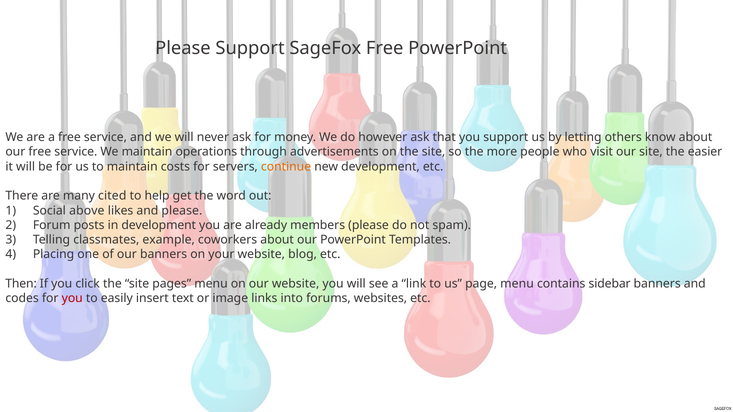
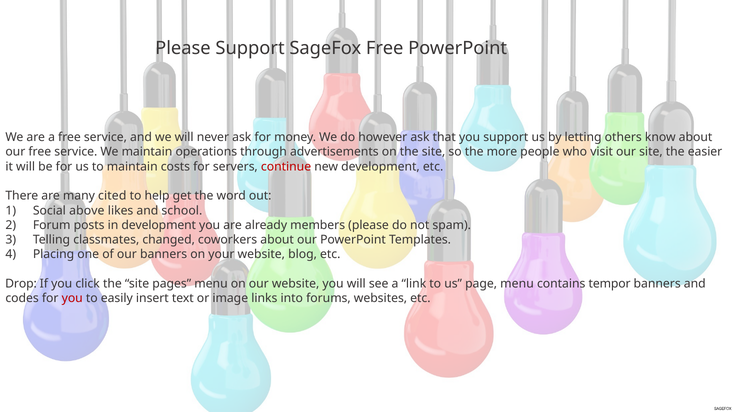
continue colour: orange -> red (286, 167)
and please: please -> school (182, 211)
example: example -> changed (169, 240)
Then: Then -> Drop (21, 284)
sidebar: sidebar -> tempor (610, 284)
